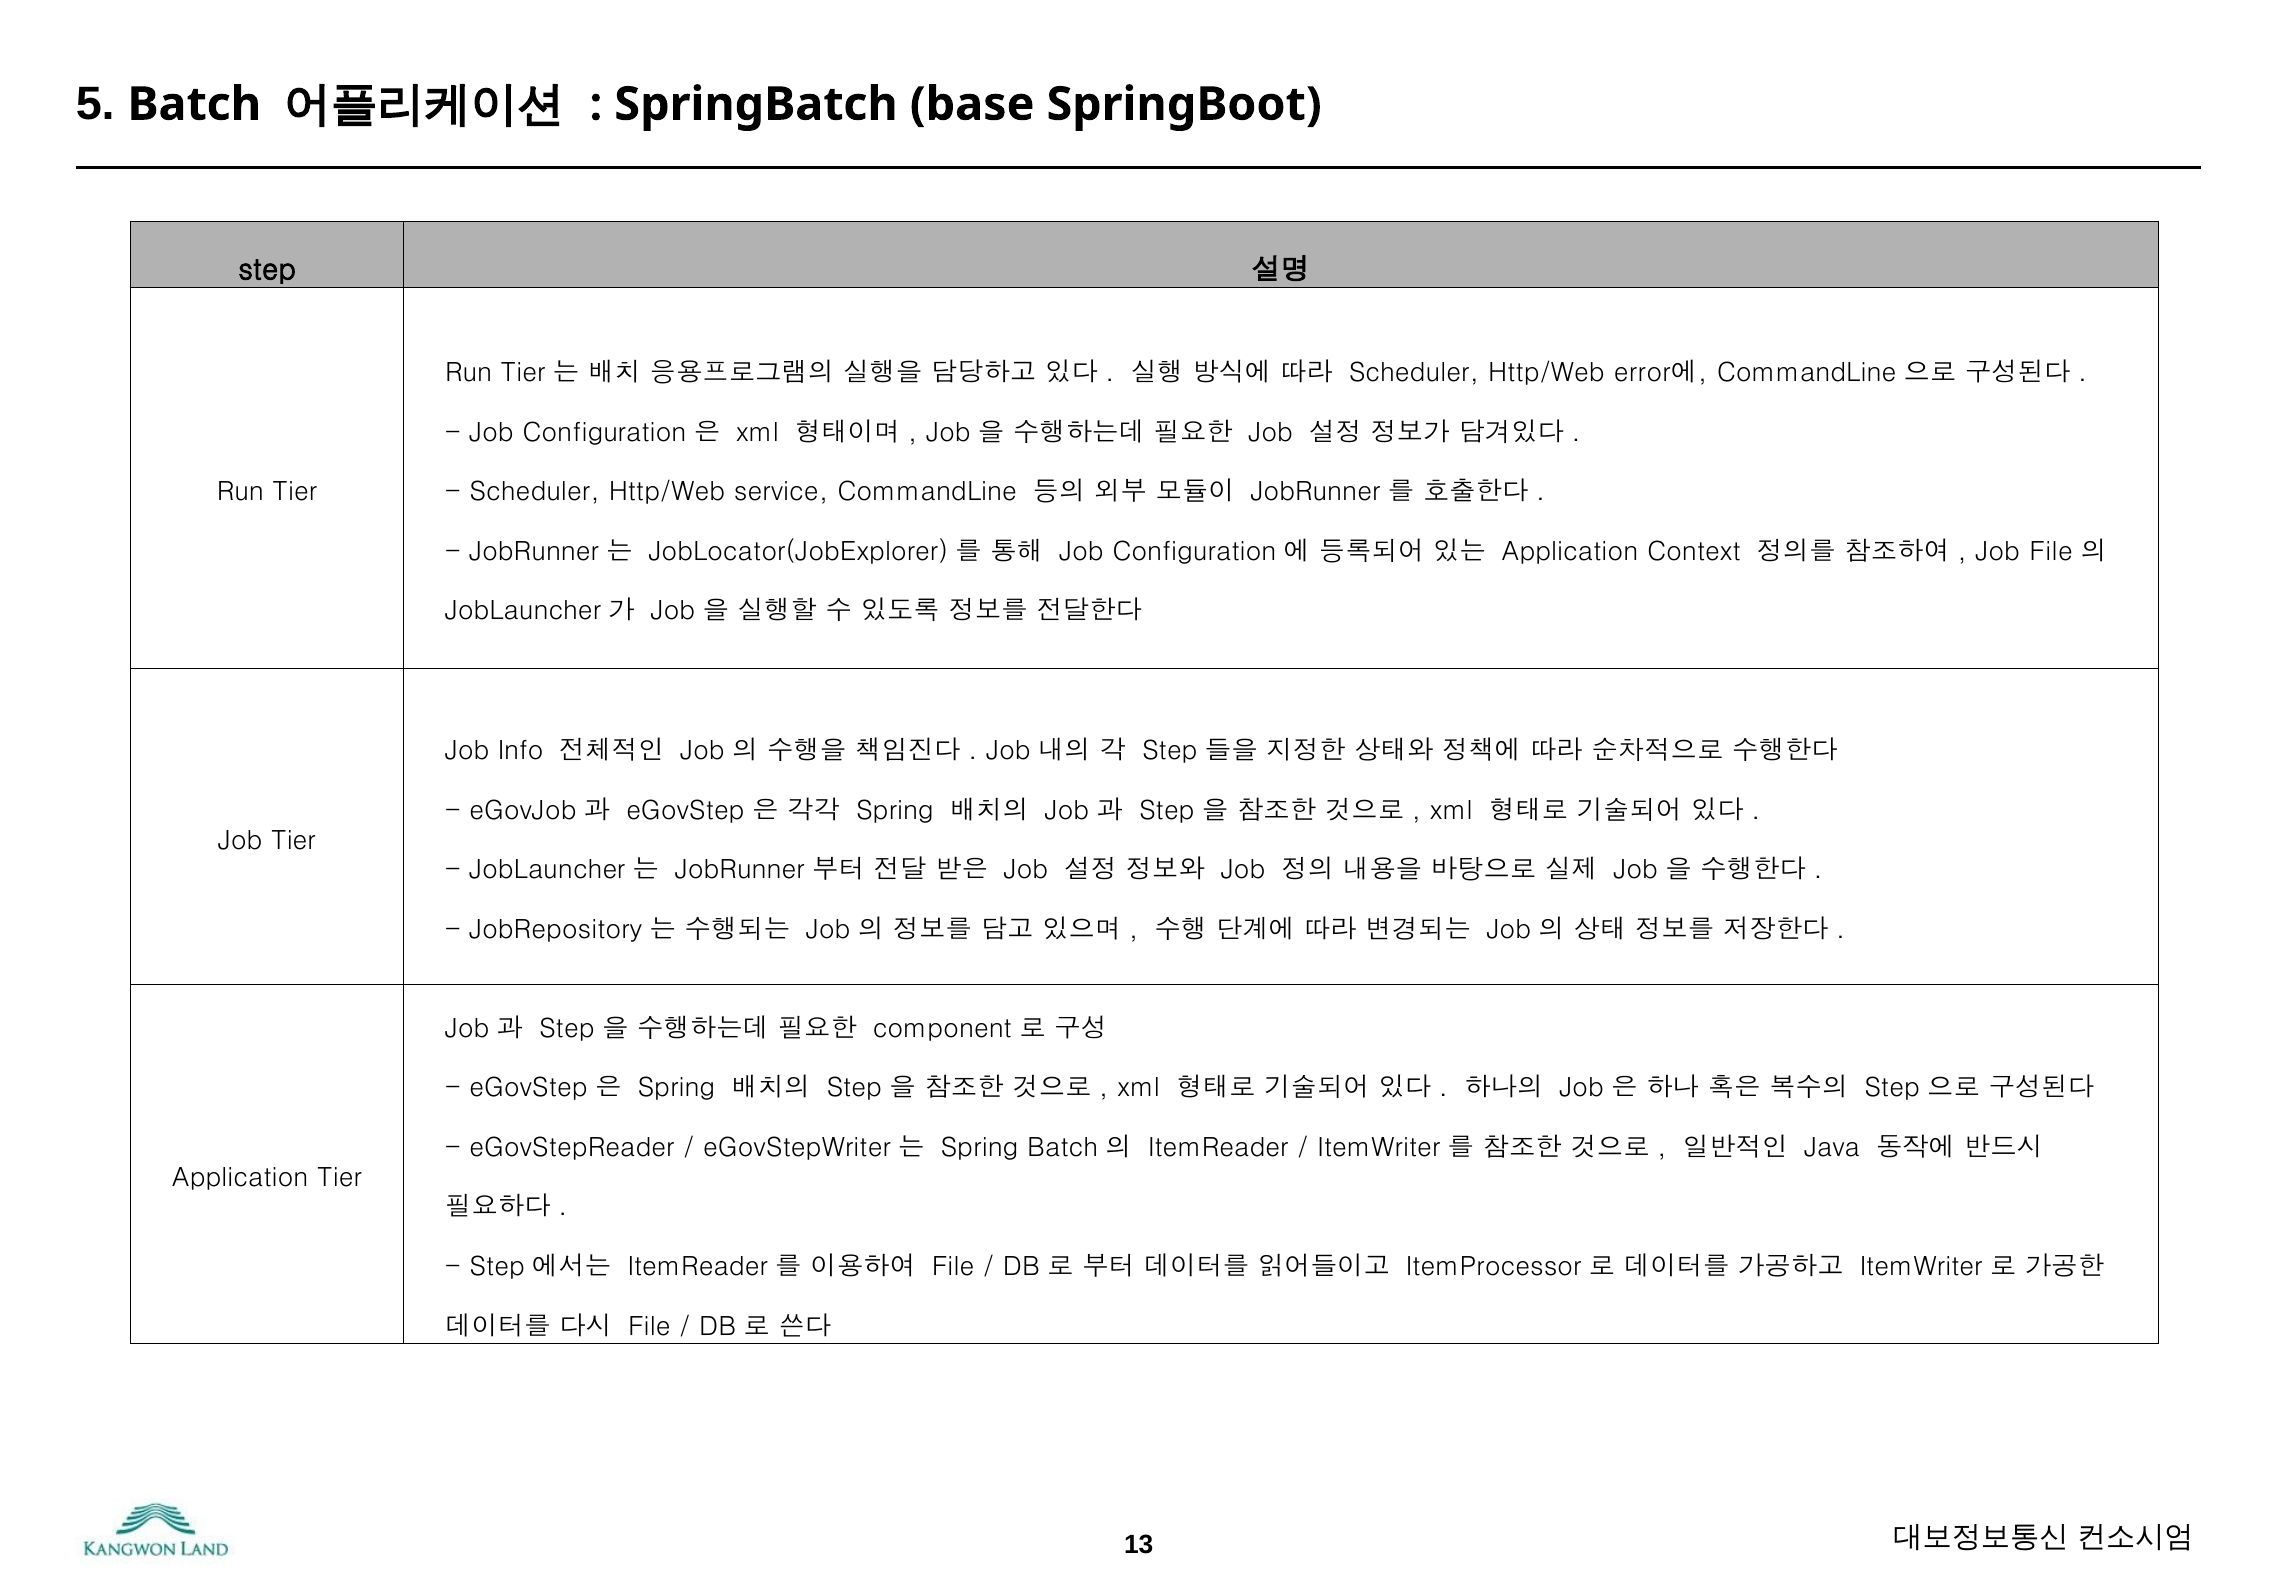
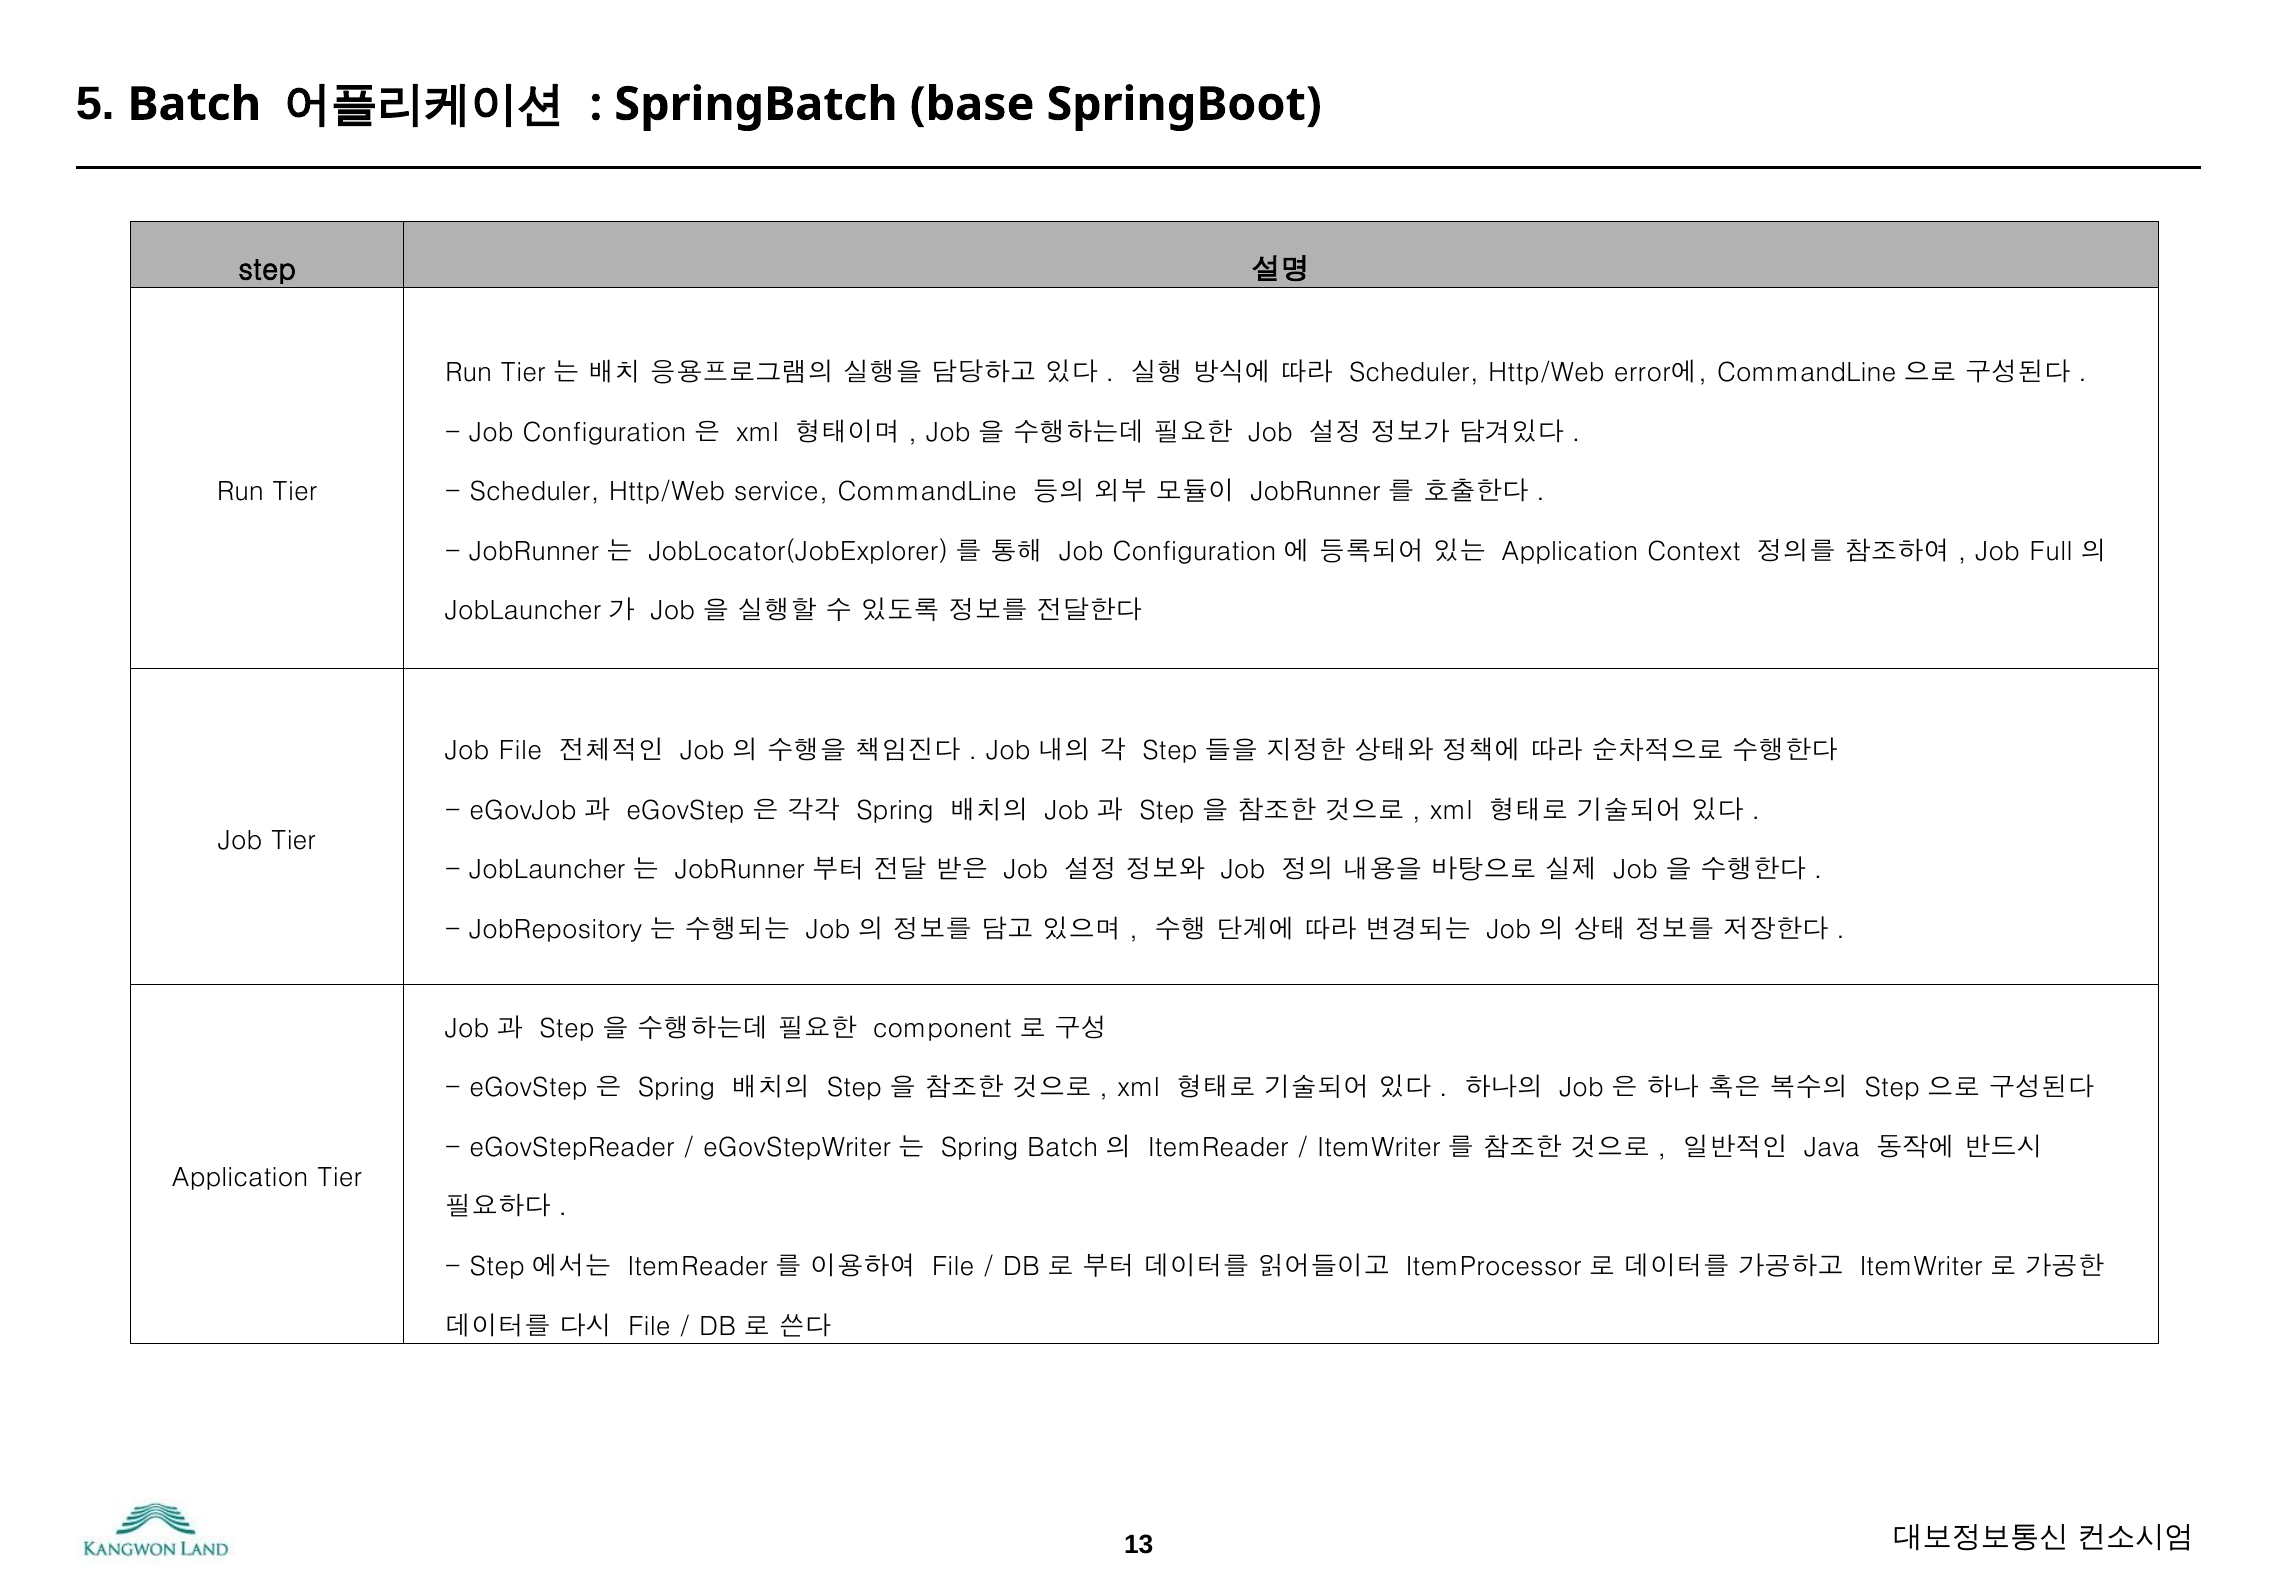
Job File: File -> Full (2051, 551)
Job Info: Info -> File (520, 751)
